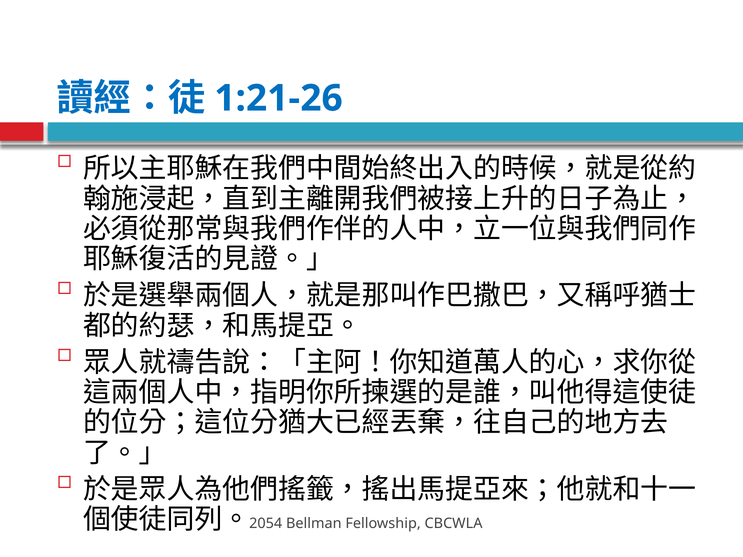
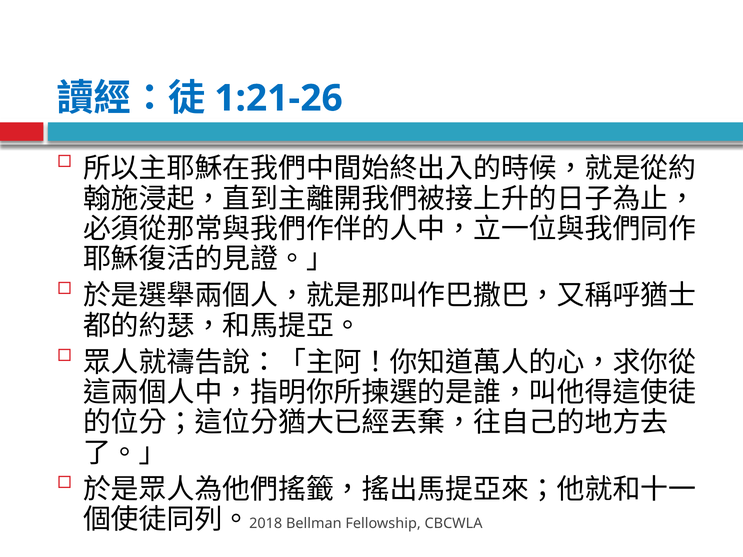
2054: 2054 -> 2018 (266, 524)
